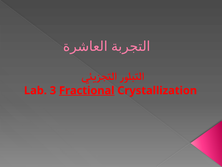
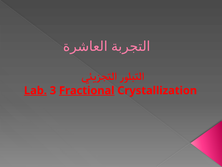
Lab underline: none -> present (35, 90)
